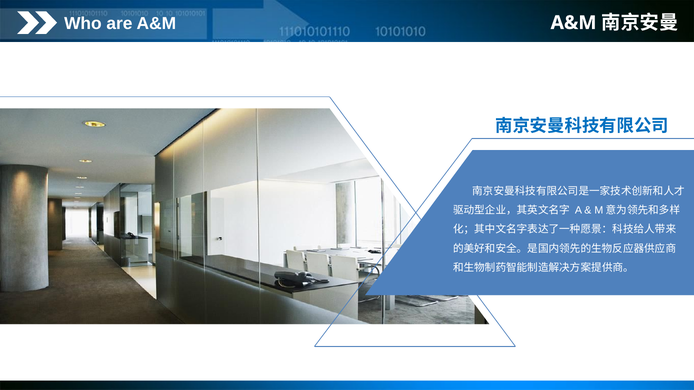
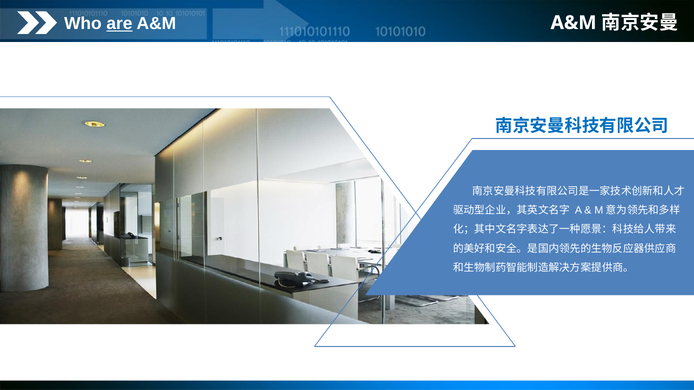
are underline: none -> present (119, 24)
